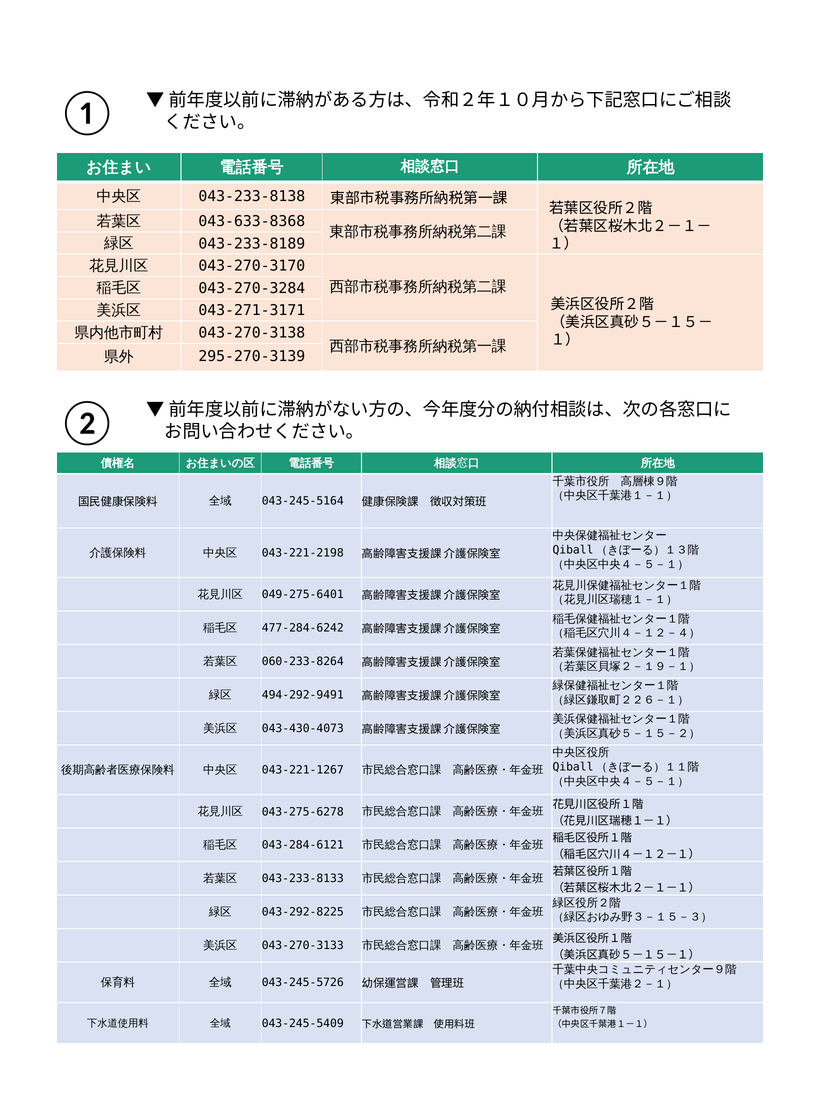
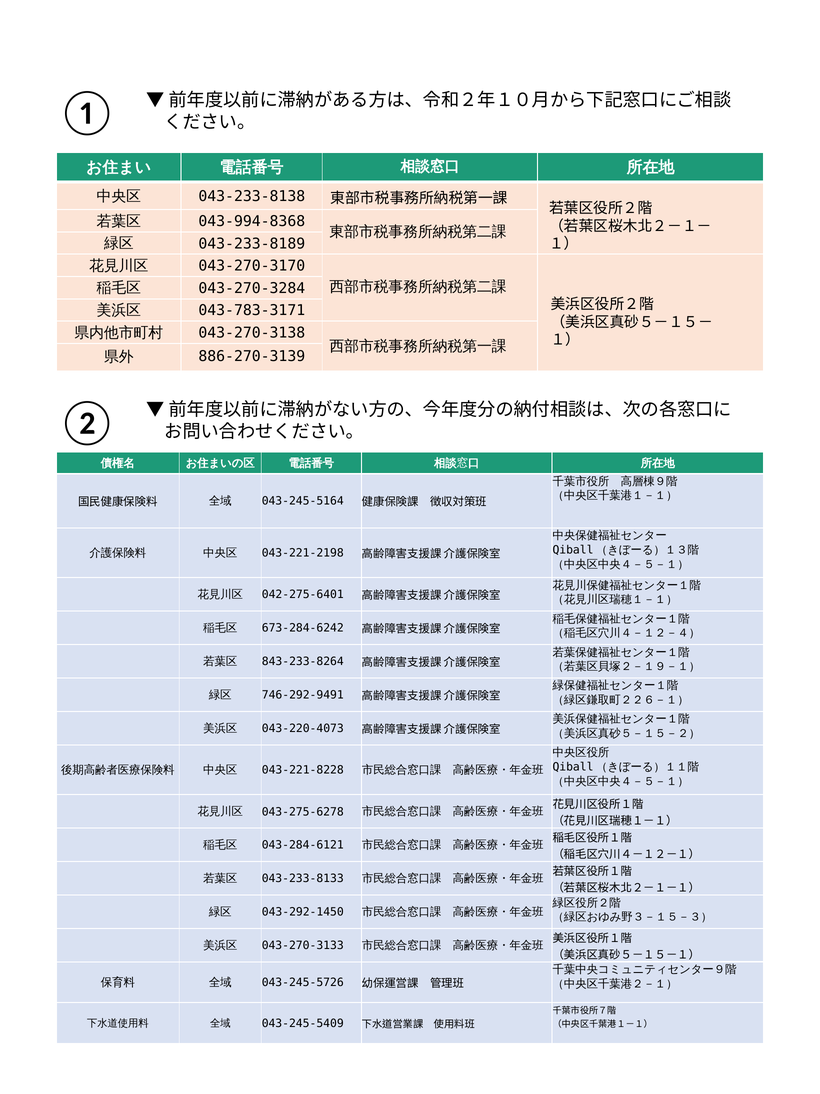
043-633-8368: 043-633-8368 -> 043-994-8368 (252, 221)
043-271-3171: 043-271-3171 -> 043-783-3171 (252, 310)
295-270-3139: 295-270-3139 -> 886-270-3139 (252, 356)
049-275-6401: 049-275-6401 -> 042-275-6401 (303, 594)
477-284-6242: 477-284-6242 -> 673-284-6242 (303, 628)
060-233-8264: 060-233-8264 -> 843-233-8264 (303, 661)
494-292-9491: 494-292-9491 -> 746-292-9491 (303, 695)
043-430-4073: 043-430-4073 -> 043-220-4073 (303, 728)
043-221-1267: 043-221-1267 -> 043-221-8228 (303, 770)
043-292-8225: 043-292-8225 -> 043-292-1450 (303, 912)
